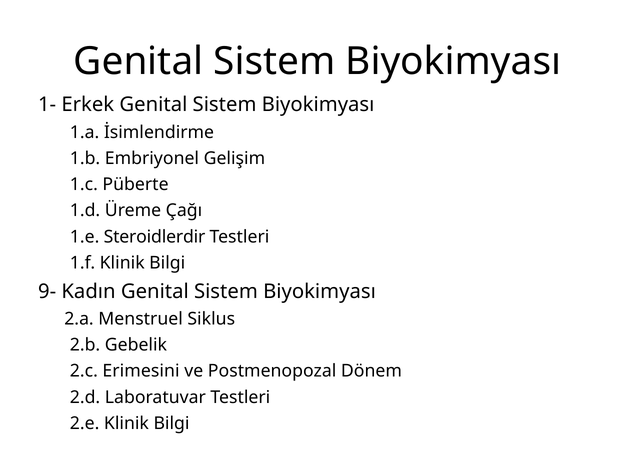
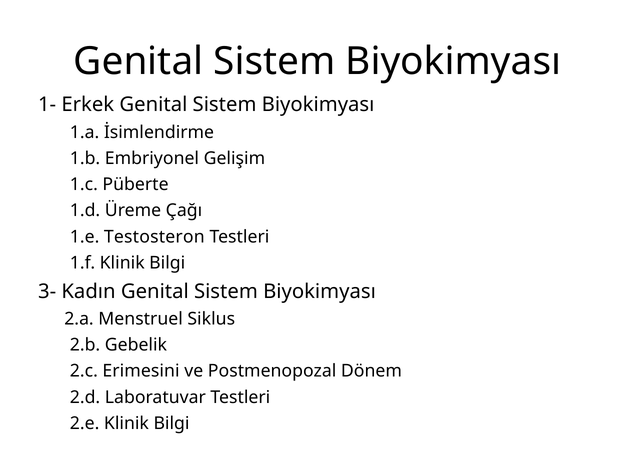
Steroidlerdir: Steroidlerdir -> Testosteron (154, 237)
9-: 9- -> 3- (47, 292)
